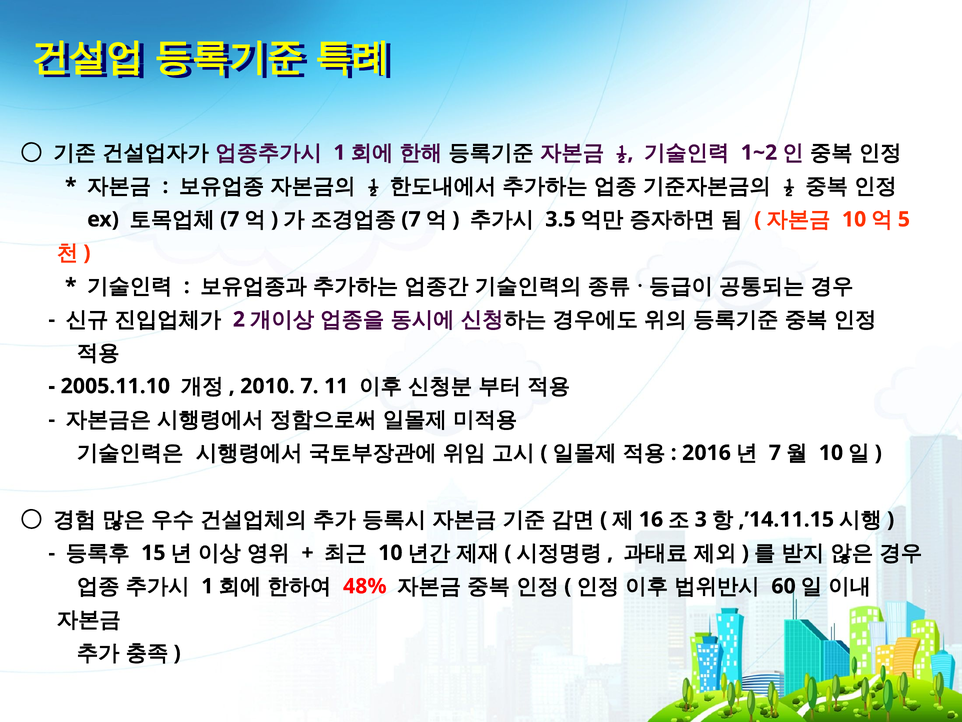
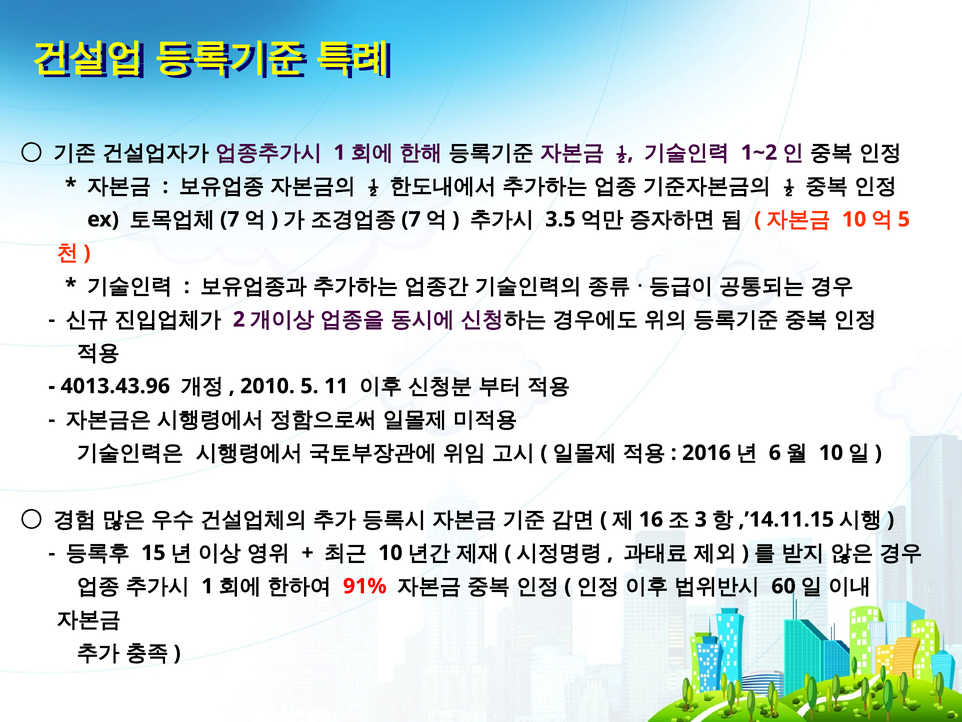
2005.11.10: 2005.11.10 -> 4013.43.96 (115, 386)
2010 7: 7 -> 5 (309, 386)
7: 7 -> 6 (775, 453)
48%: 48% -> 91% (365, 586)
